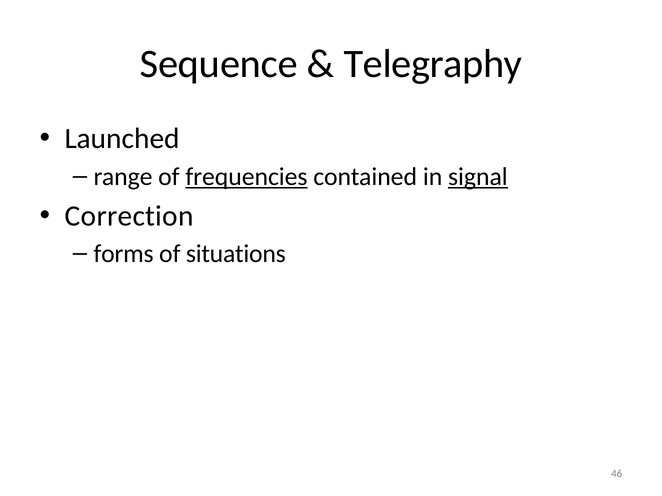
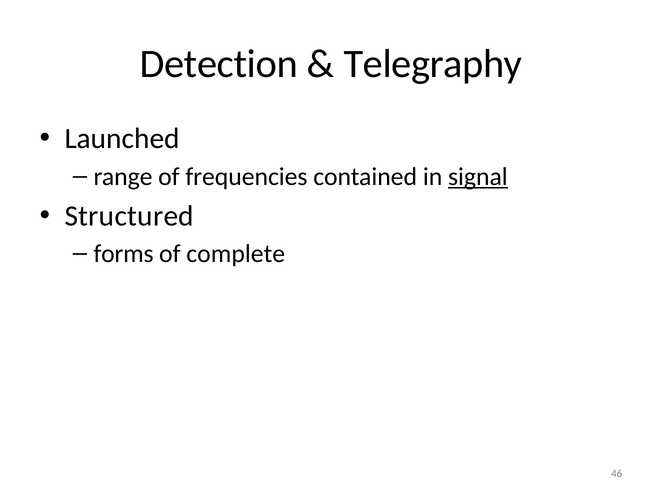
Sequence: Sequence -> Detection (219, 64)
frequencies underline: present -> none (246, 177)
Correction: Correction -> Structured (129, 216)
situations: situations -> complete (236, 254)
